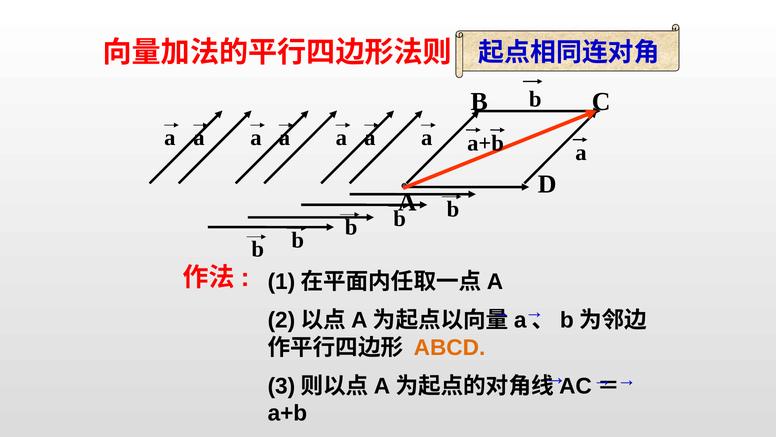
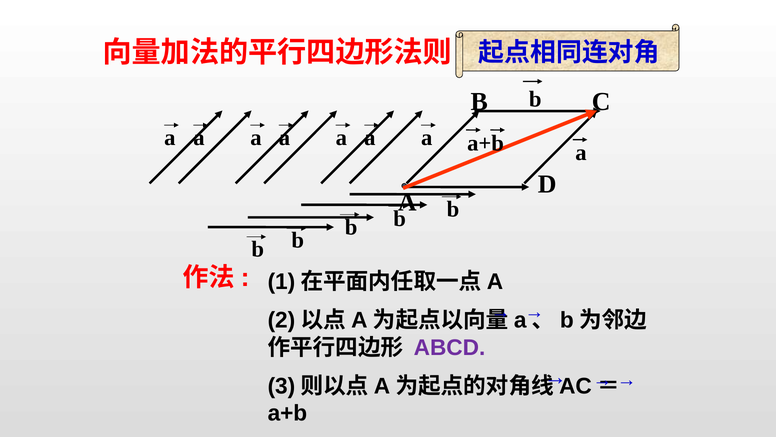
ABCD colour: orange -> purple (449, 347)
